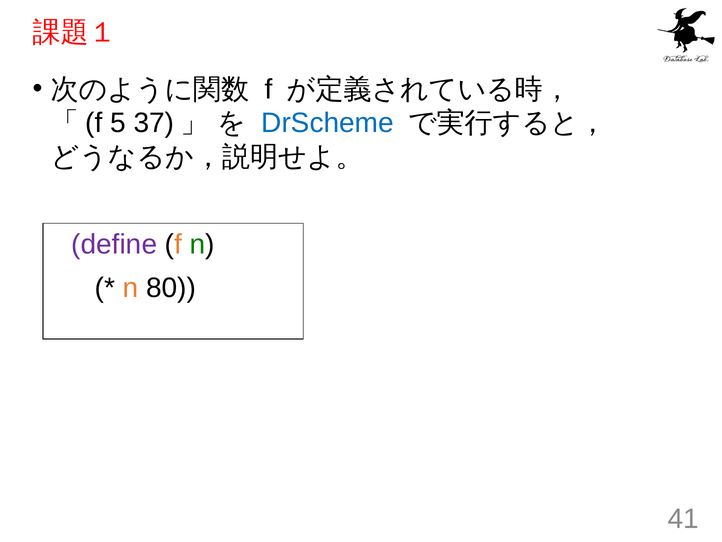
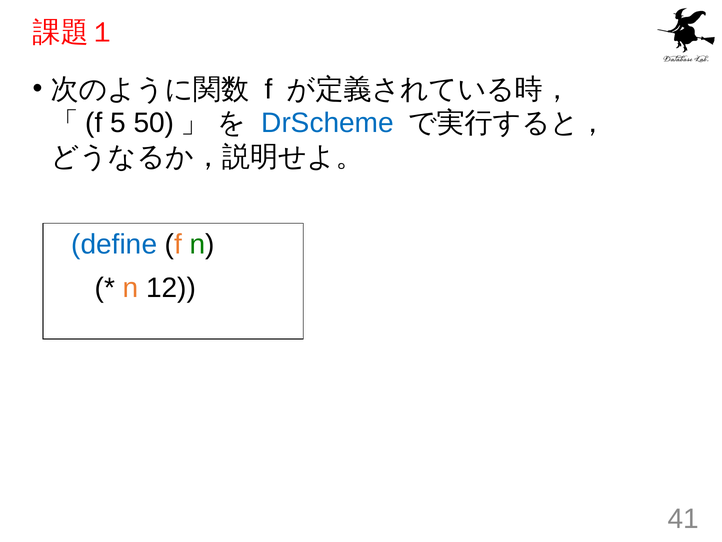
37: 37 -> 50 (154, 123)
define colour: purple -> blue (114, 244)
80: 80 -> 12 (171, 288)
